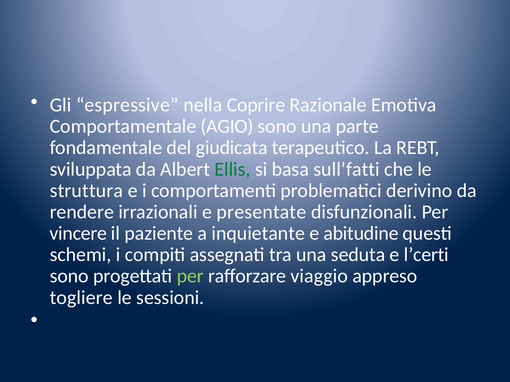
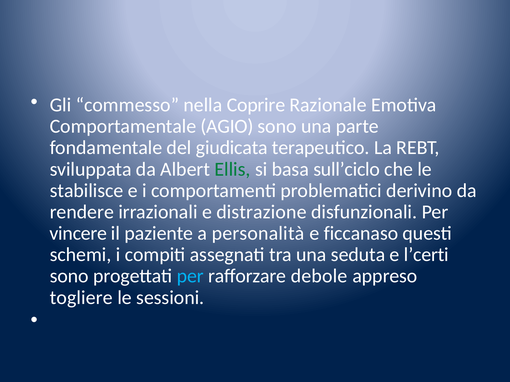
espressive: espressive -> commesso (127, 105)
sull’fatti: sull’fatti -> sull’ciclo (347, 169)
struttura: struttura -> stabilisce (87, 191)
presentate: presentate -> distrazione (261, 212)
inquietante: inquietante -> personalità (258, 234)
abitudine: abitudine -> ficcanaso (361, 234)
per colour: light green -> light blue (190, 276)
viaggio: viaggio -> debole (319, 276)
